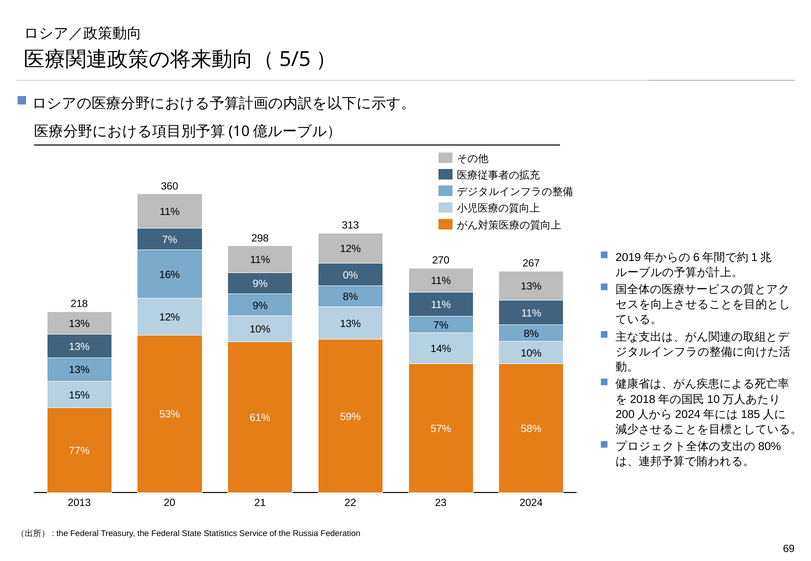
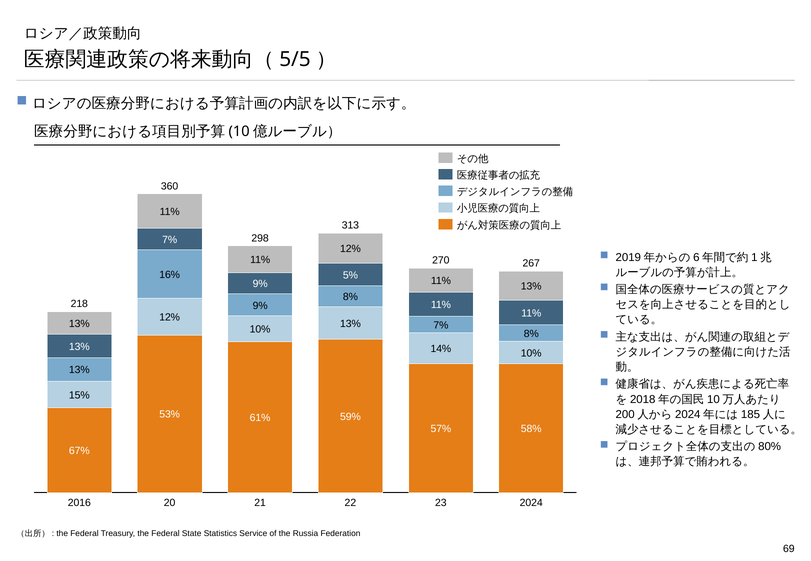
0%: 0% -> 5% (350, 275)
77%: 77% -> 67% (79, 451)
2013: 2013 -> 2016 (79, 503)
